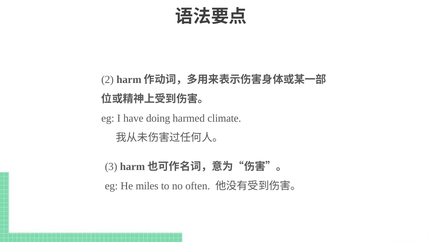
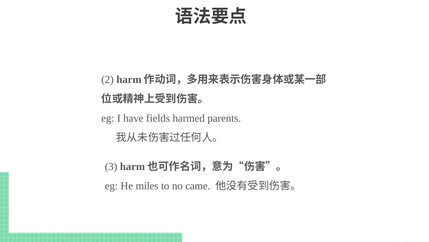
doing: doing -> fields (158, 118)
climate: climate -> parents (224, 118)
often: often -> came (198, 185)
